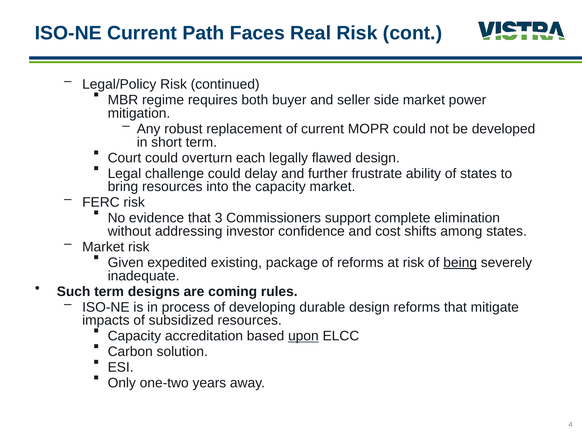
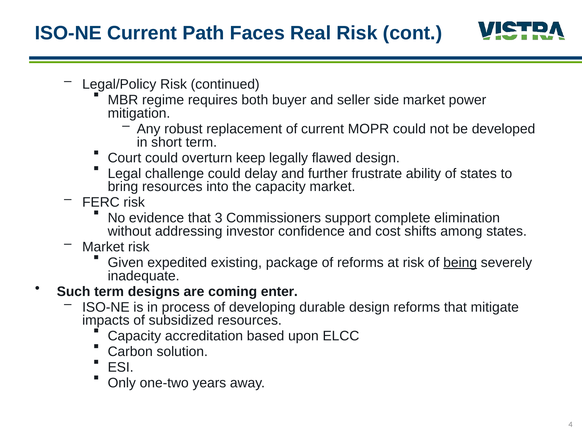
each: each -> keep (251, 158)
rules: rules -> enter (279, 291)
upon underline: present -> none (303, 336)
